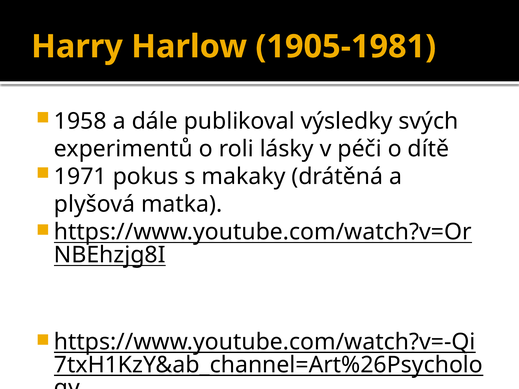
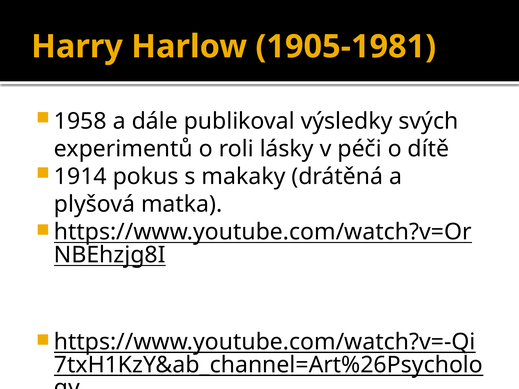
1971: 1971 -> 1914 (80, 177)
